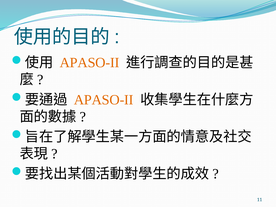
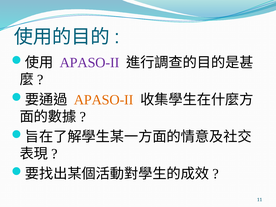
APASO-II colour: orange -> purple (90, 63)
